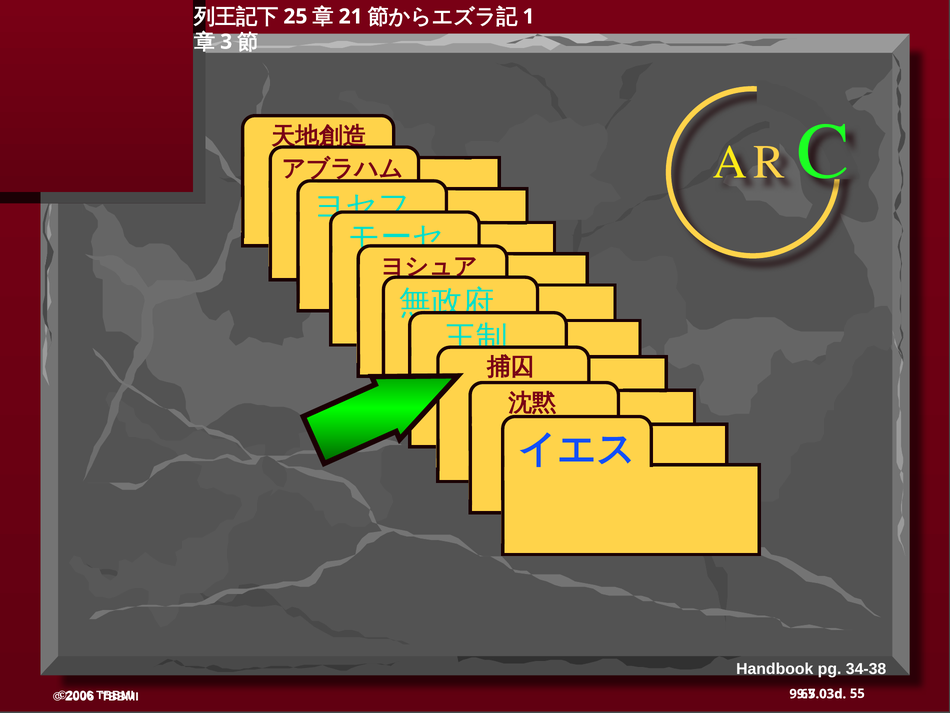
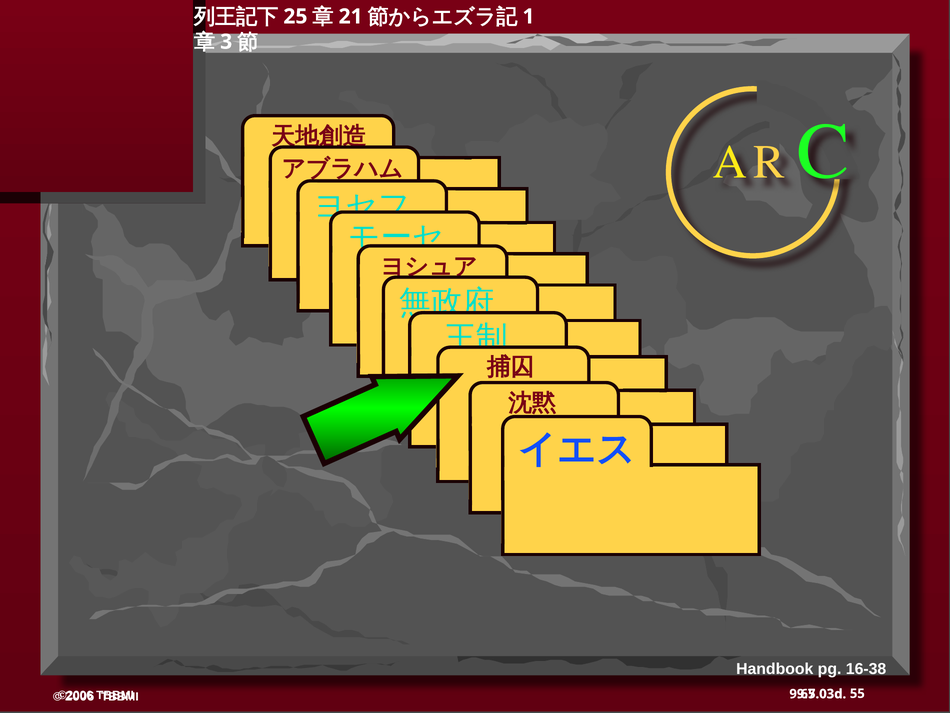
34-38: 34-38 -> 16-38 (866, 668)
